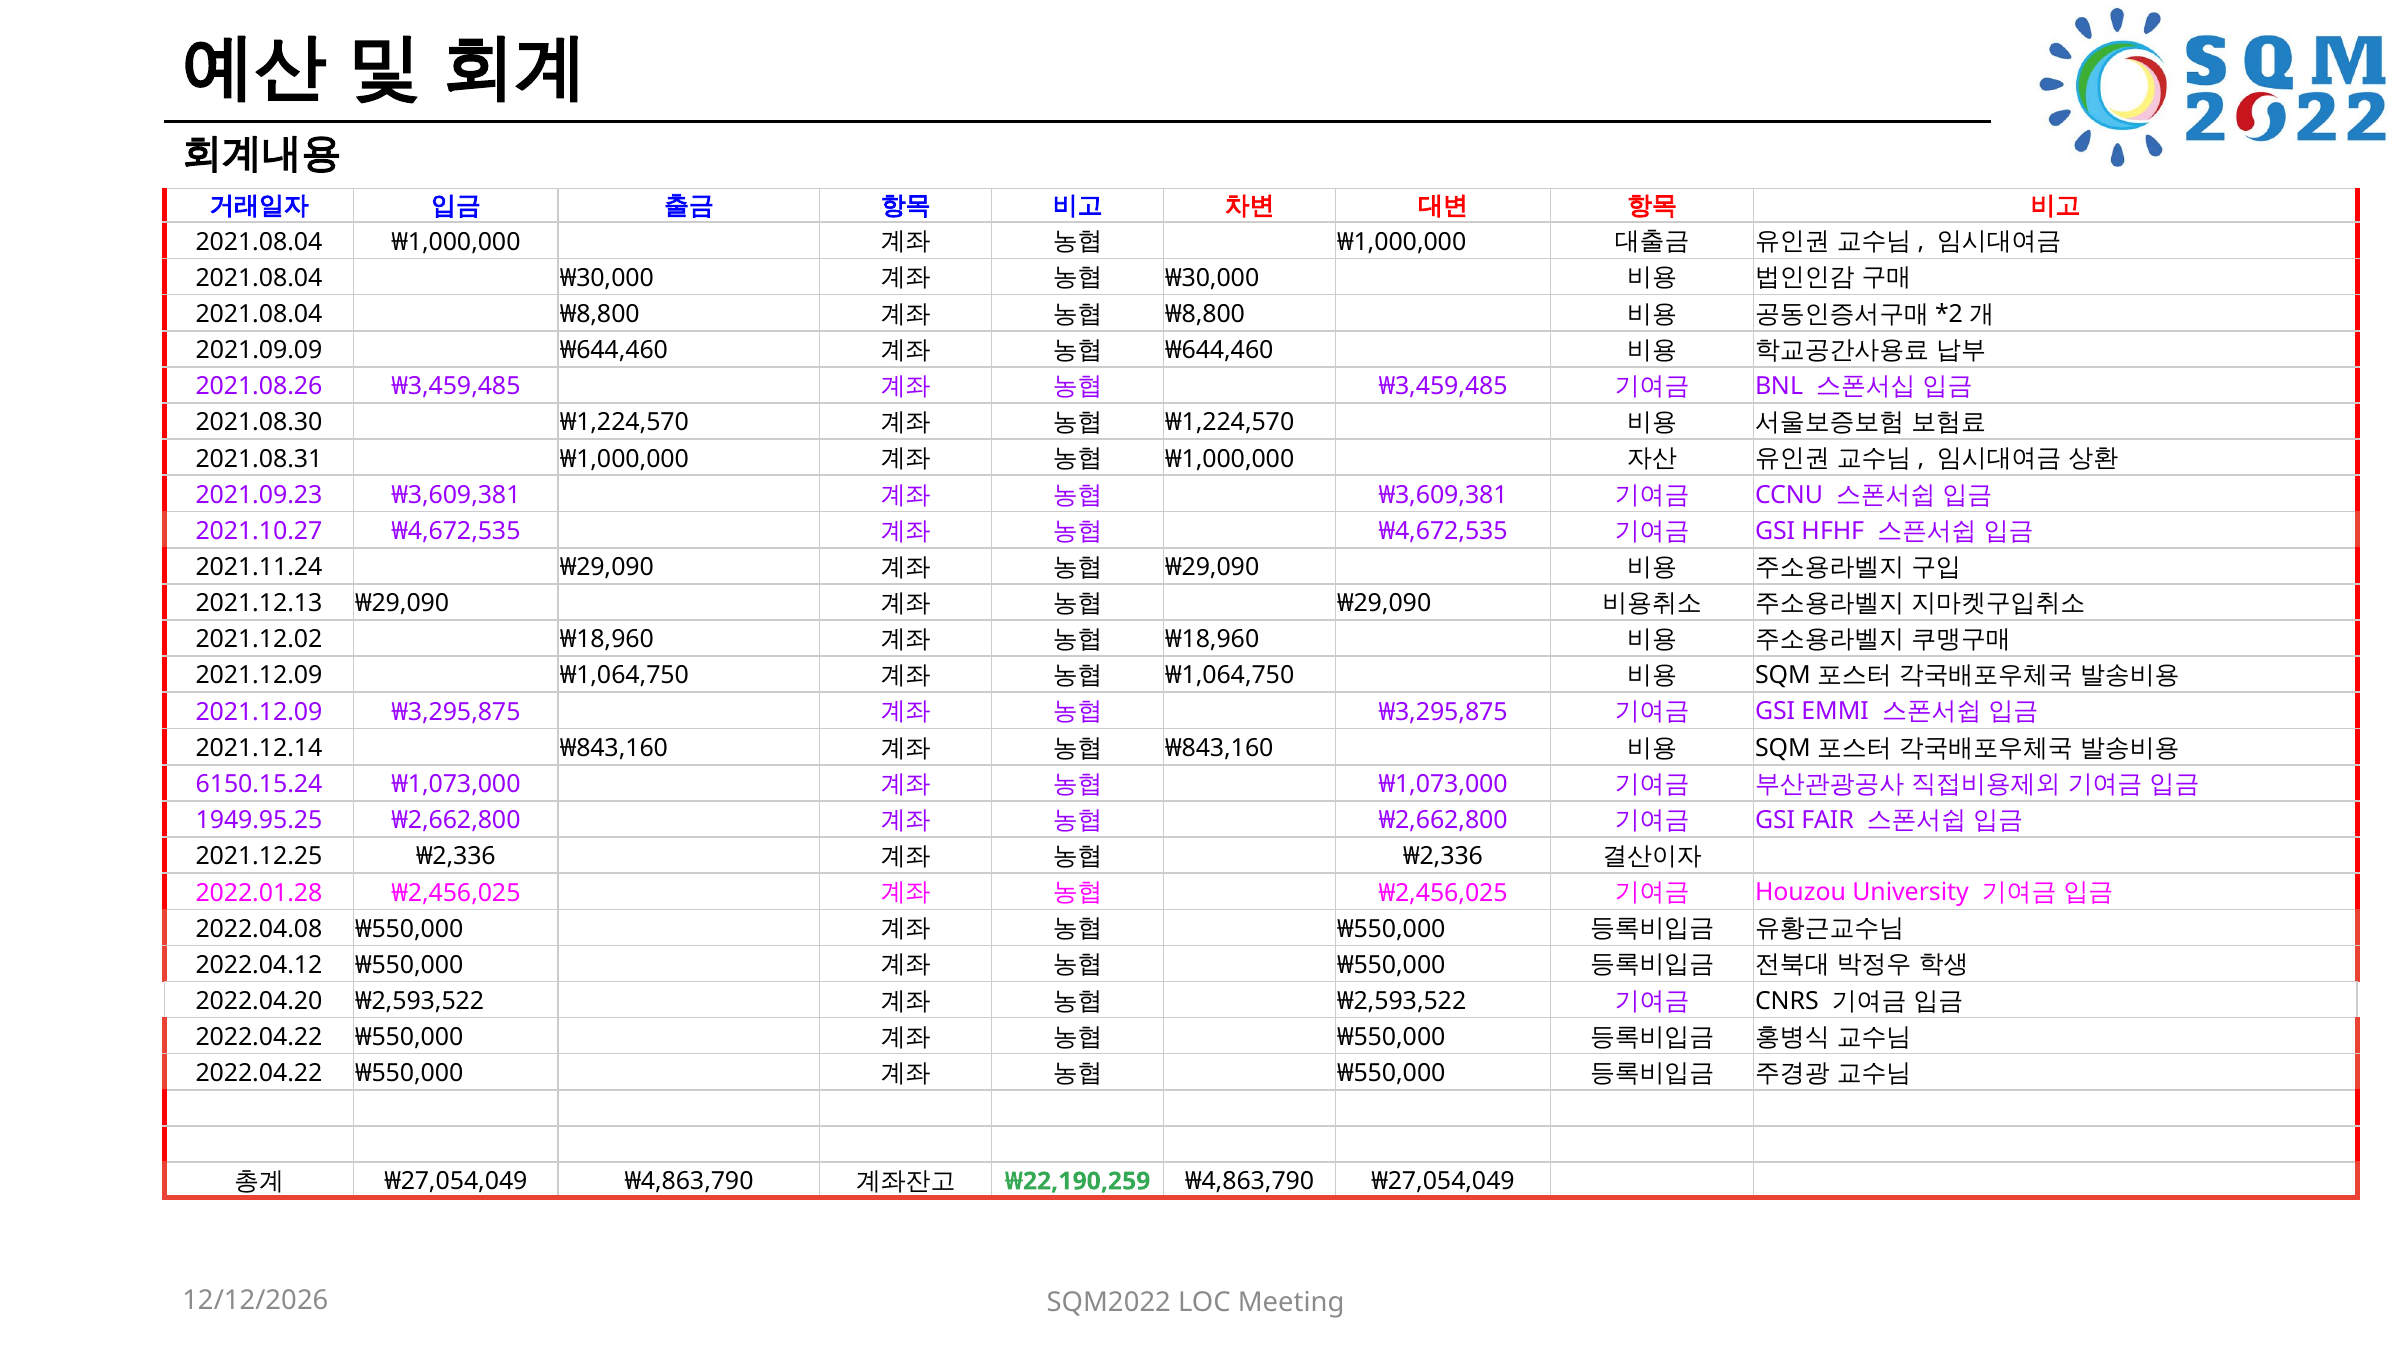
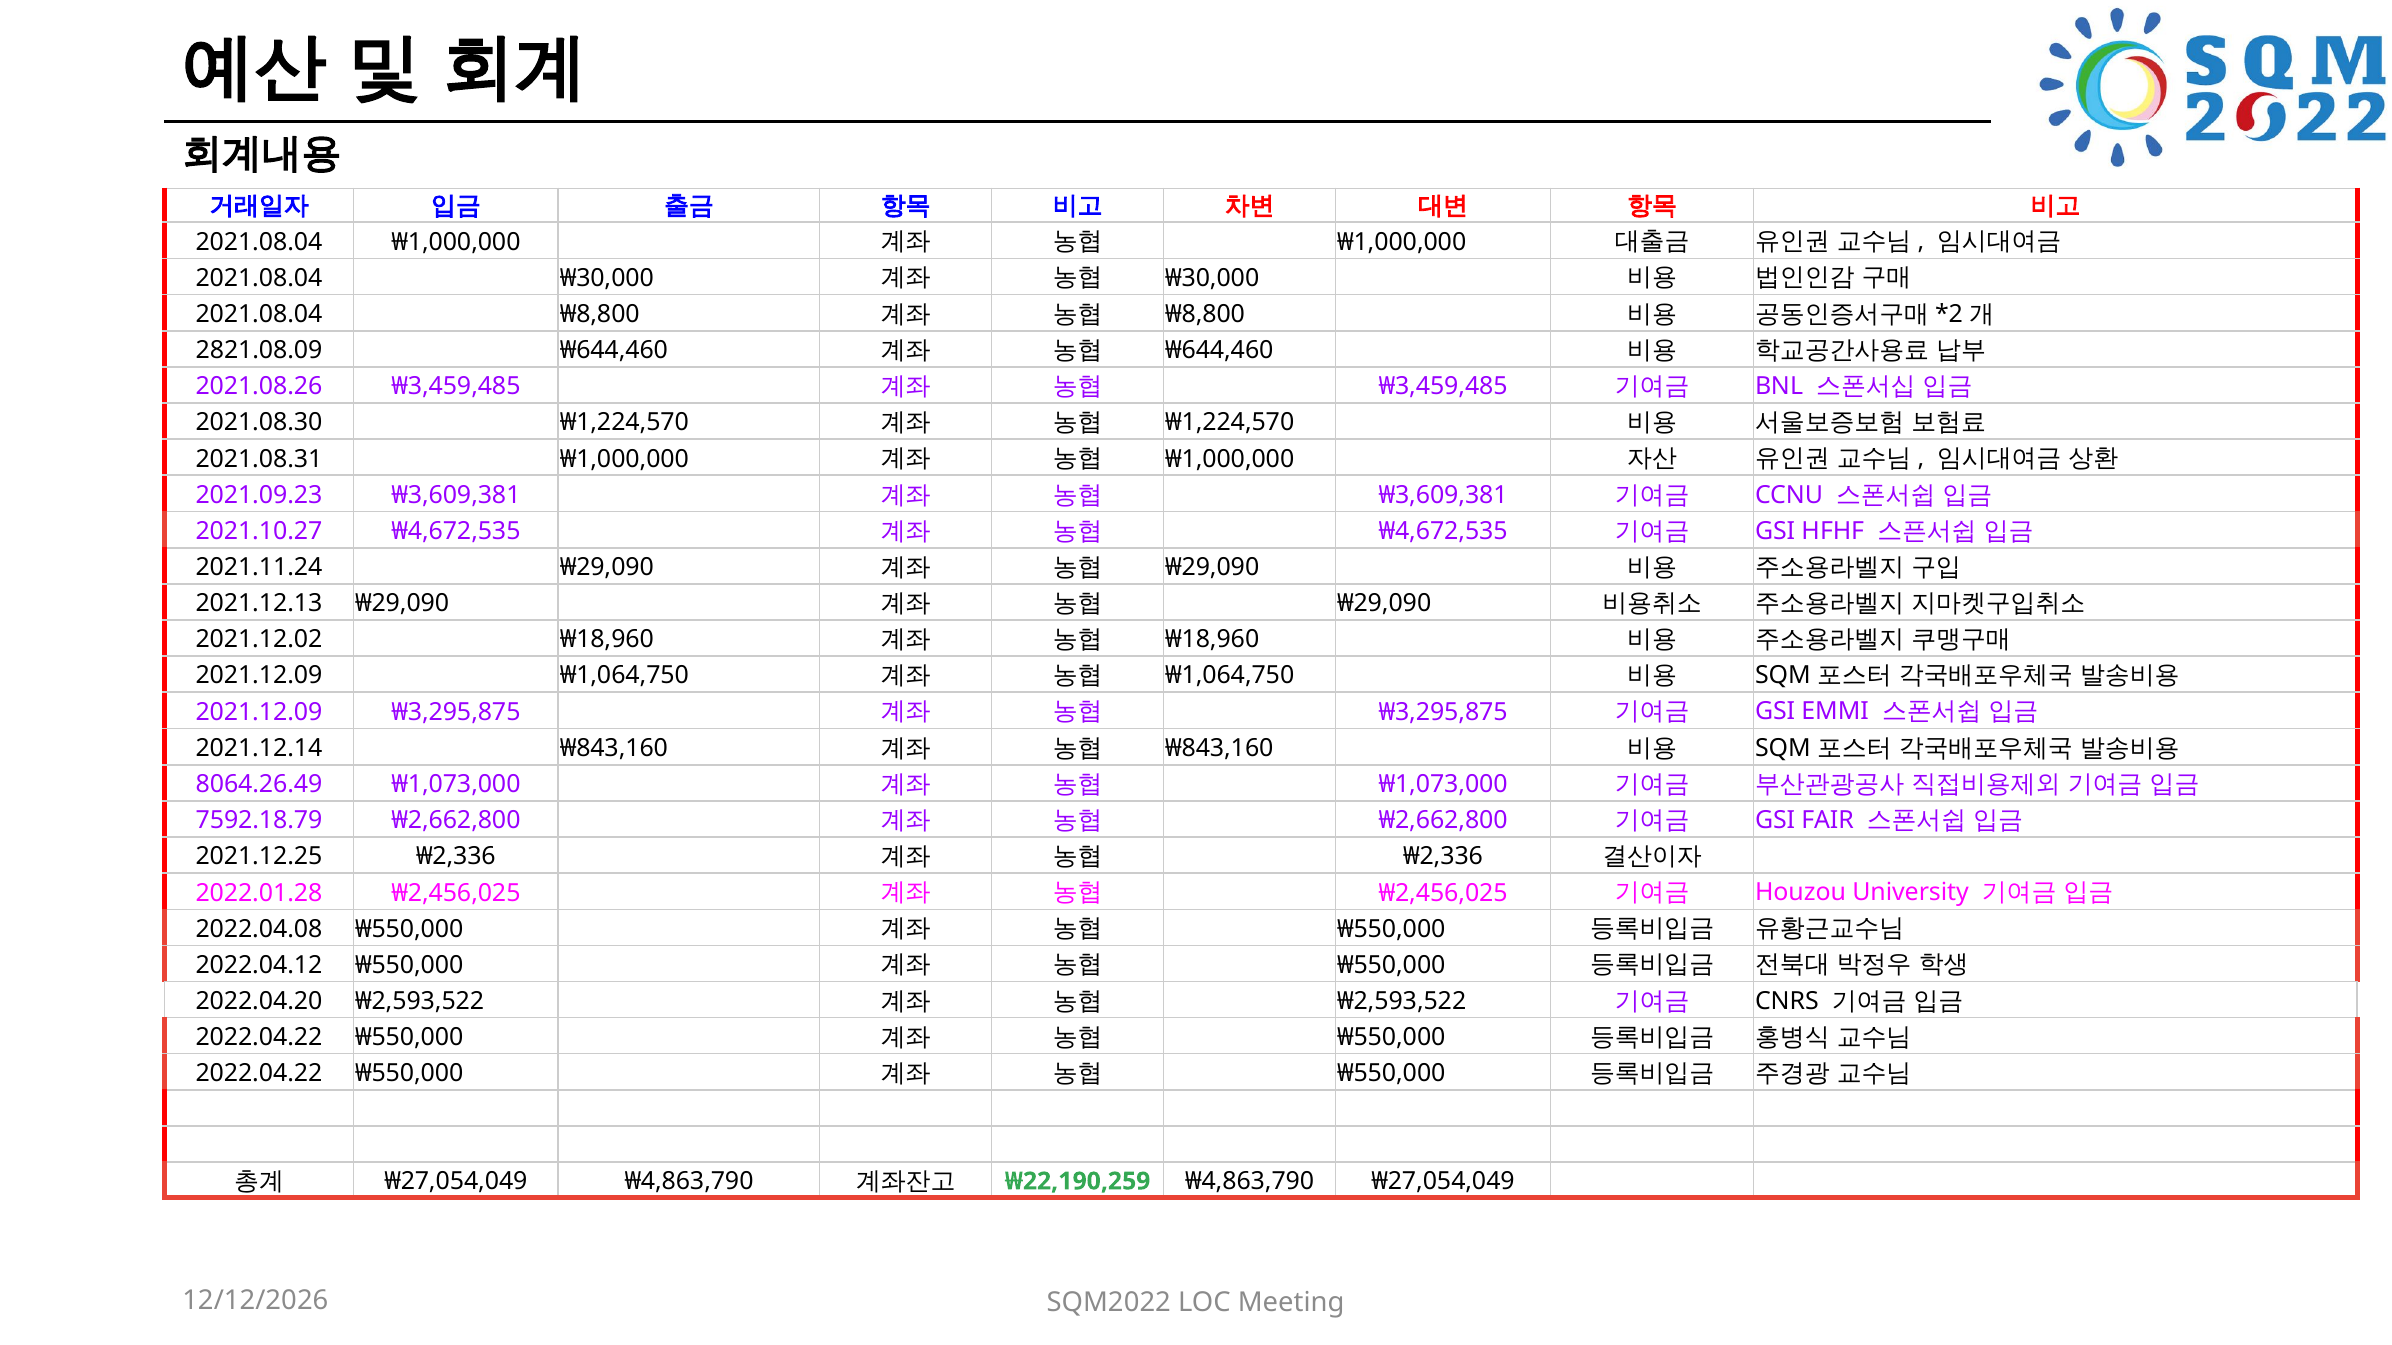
2021.09.09: 2021.09.09 -> 2821.08.09 (259, 350)
6150.15.24: 6150.15.24 -> 8064.26.49 (259, 785)
1949.95.25: 1949.95.25 -> 7592.18.79 (259, 821)
